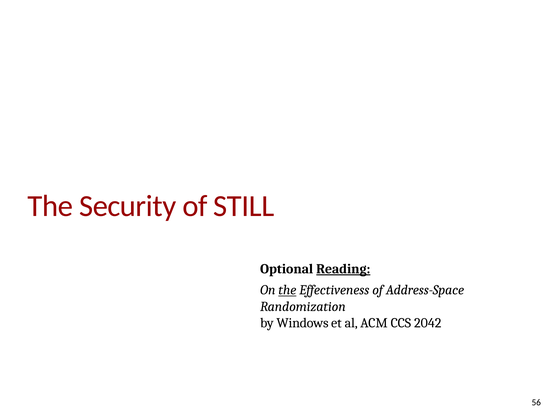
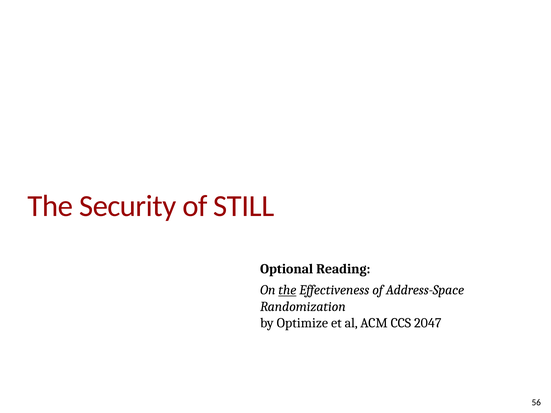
Reading underline: present -> none (343, 269)
Windows: Windows -> Optimize (302, 323)
2042: 2042 -> 2047 (428, 323)
